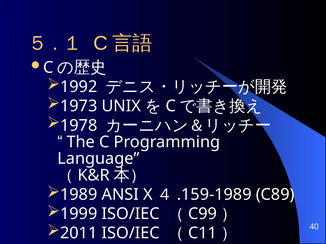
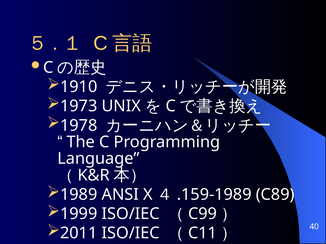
1992: 1992 -> 1910 (79, 87)
